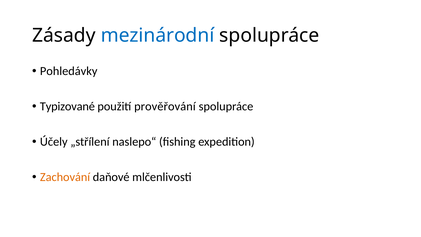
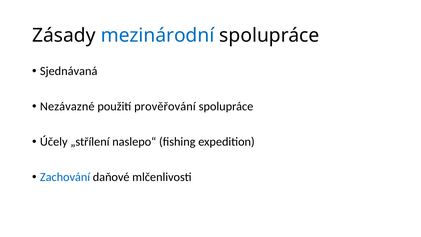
Pohledávky: Pohledávky -> Sjednávaná (69, 71)
Typizované: Typizované -> Nezávazné (67, 106)
Zachování colour: orange -> blue (65, 177)
